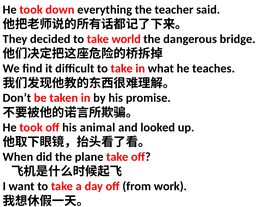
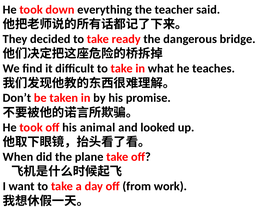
world: world -> ready (126, 39)
